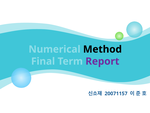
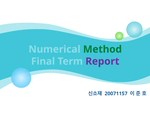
Method colour: black -> green (102, 49)
